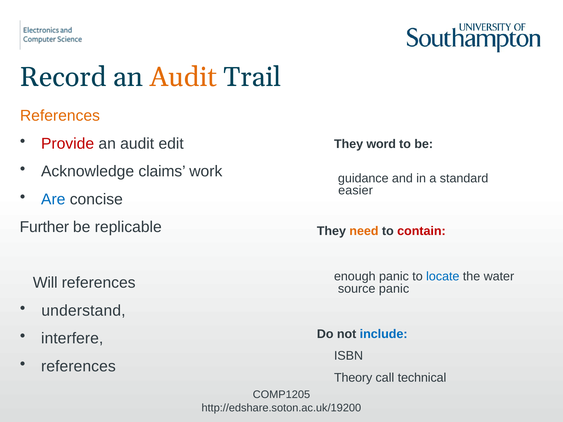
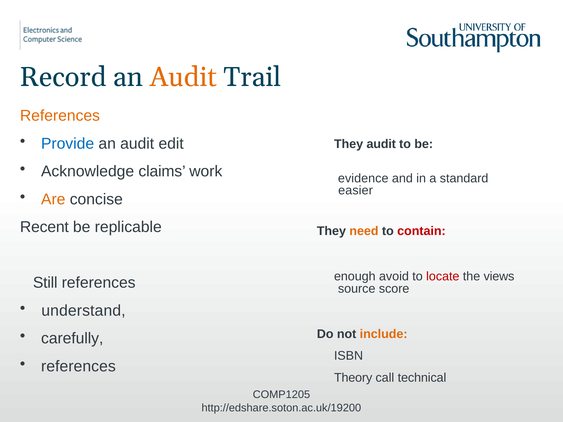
Provide colour: red -> blue (68, 144)
They word: word -> audit (381, 144)
guidance: guidance -> evidence (363, 178)
Are colour: blue -> orange (53, 199)
Further: Further -> Recent (44, 227)
enough panic: panic -> avoid (394, 277)
locate colour: blue -> red (443, 277)
water: water -> views (499, 277)
Will: Will -> Still (45, 283)
source panic: panic -> score (394, 289)
include colour: blue -> orange (384, 334)
interfere: interfere -> carefully (72, 339)
